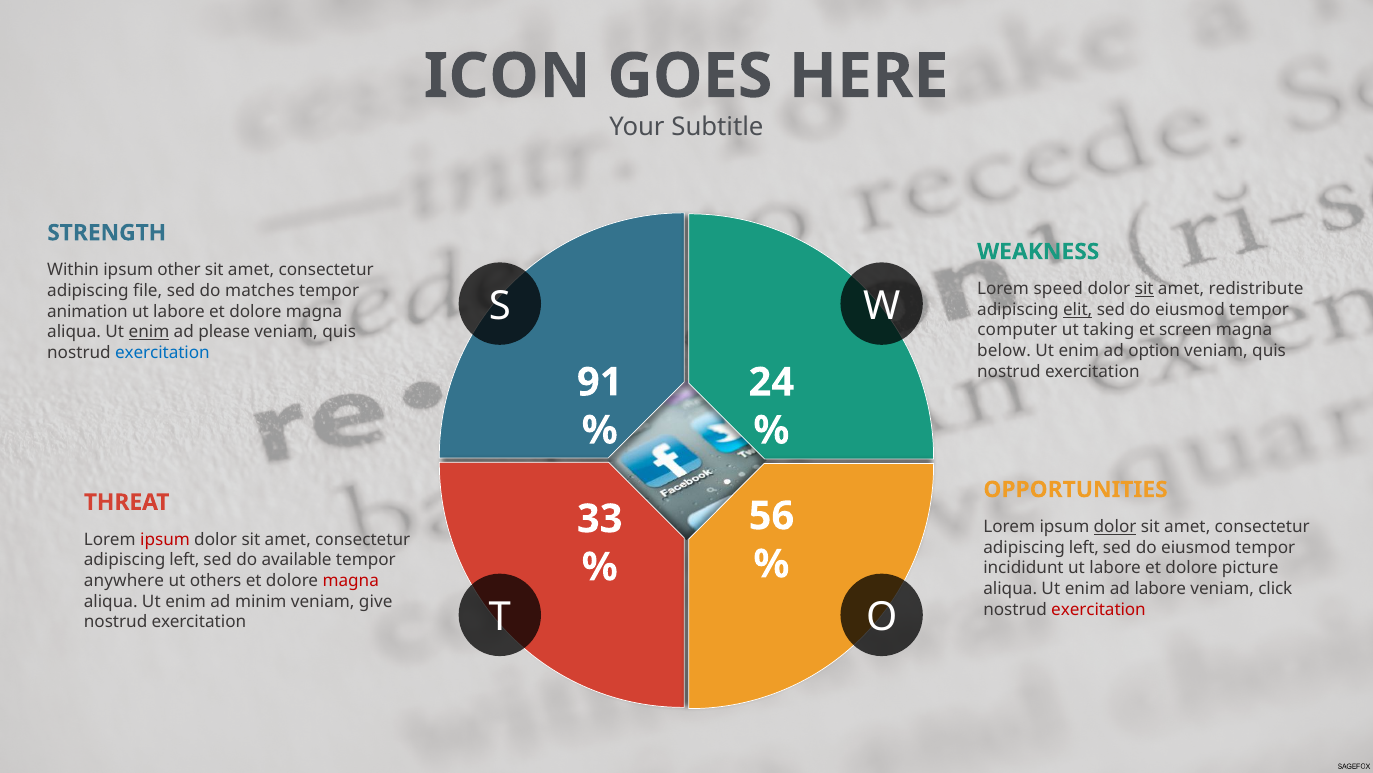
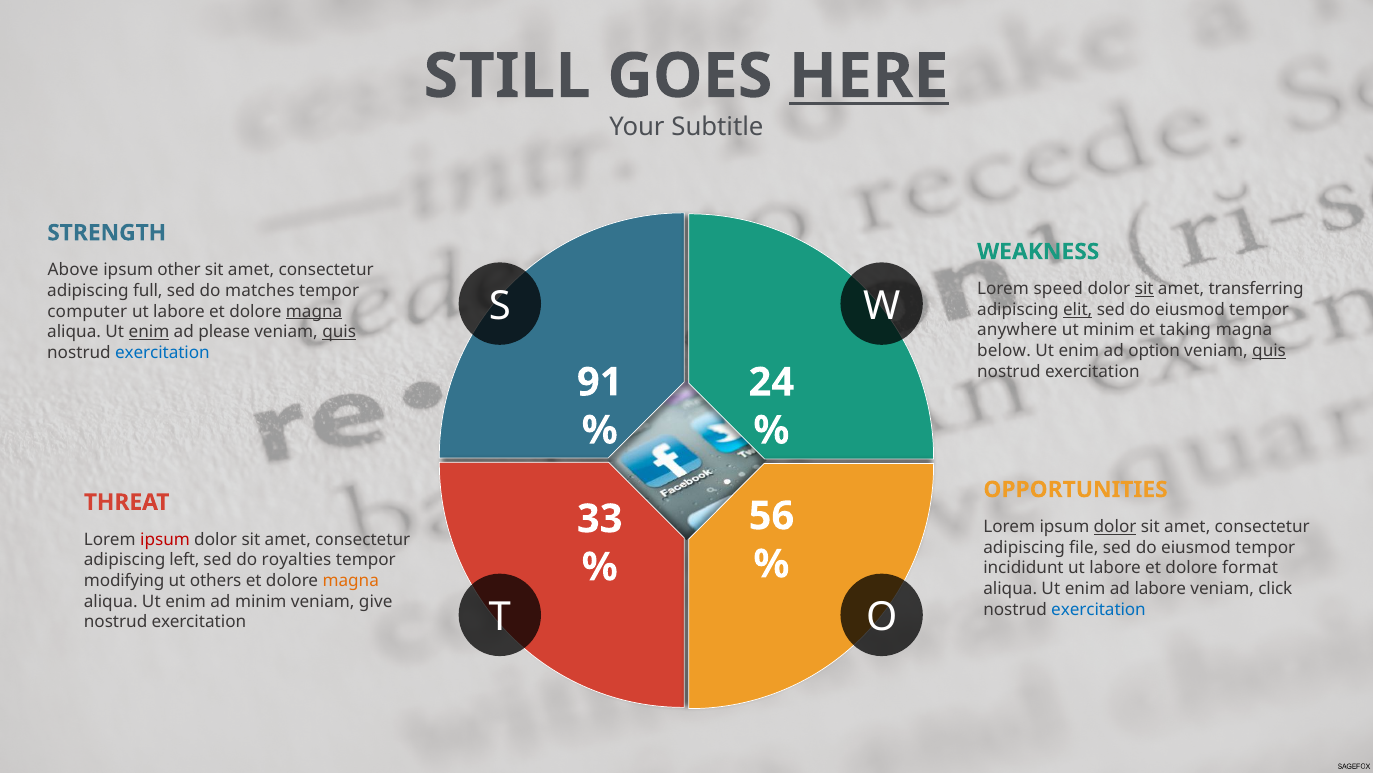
ICON: ICON -> STILL (507, 76)
HERE underline: none -> present (869, 76)
Within: Within -> Above (73, 270)
redistribute: redistribute -> transferring (1256, 289)
file: file -> full (148, 290)
animation: animation -> computer (87, 311)
magna underline: none -> present (314, 311)
computer: computer -> anywhere (1017, 330)
ut taking: taking -> minim (1109, 330)
screen: screen -> taking (1185, 330)
quis underline: none -> present (339, 332)
quis underline: none -> present (1269, 351)
left: left -> file (1084, 547)
available: available -> royalties (297, 560)
picture: picture -> format (1250, 568)
anywhere: anywhere -> modifying (124, 580)
magna colour: red -> orange (351, 580)
exercitation colour: red -> blue (1099, 609)
